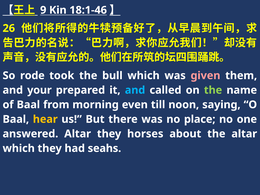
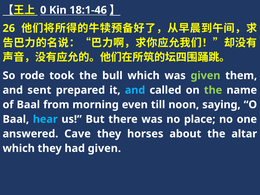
9: 9 -> 0 (43, 10)
given colour: pink -> light green (205, 76)
your: your -> sent (39, 90)
hear colour: yellow -> light blue (45, 119)
answered Altar: Altar -> Cave (78, 134)
had seahs: seahs -> given (104, 148)
